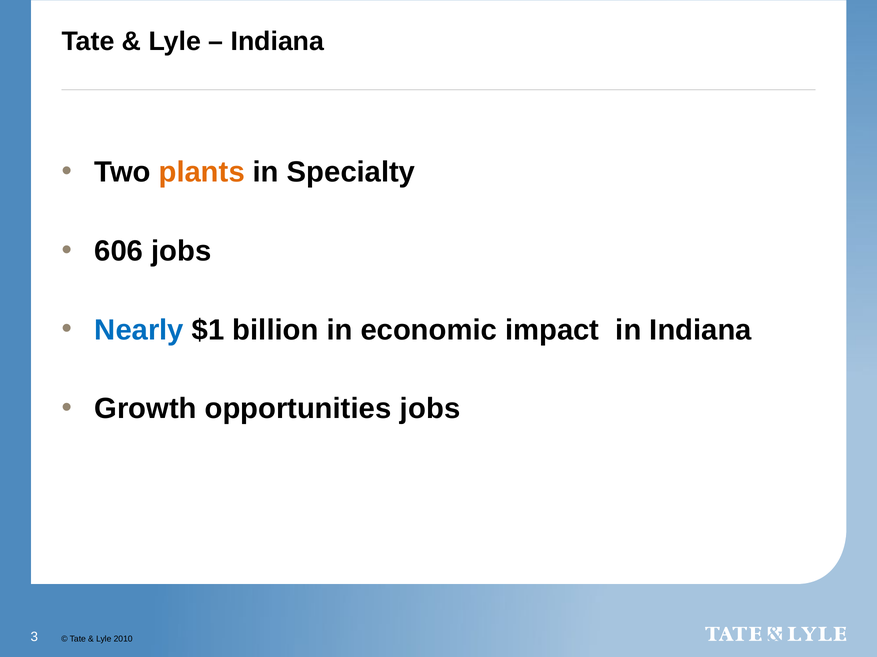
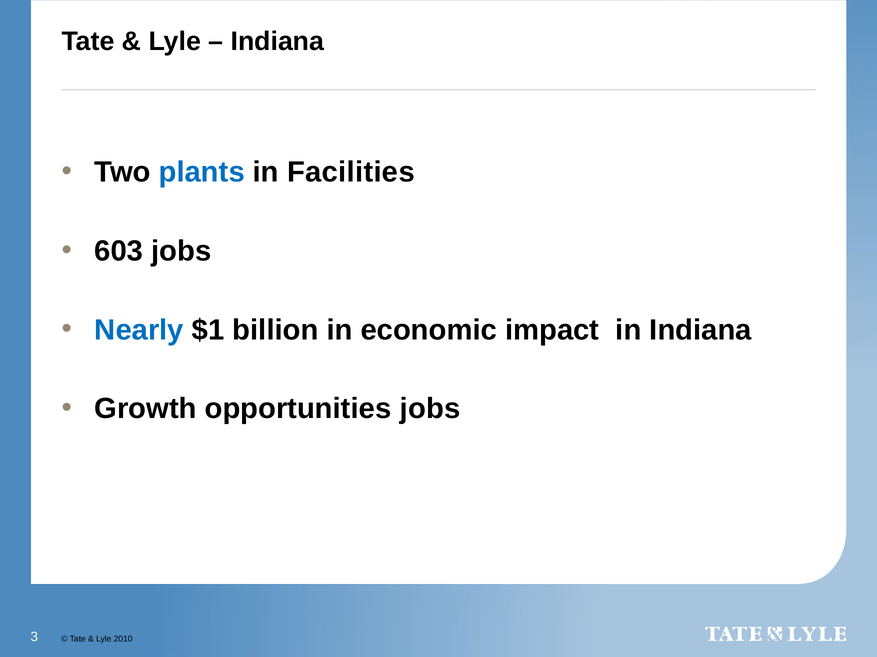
plants colour: orange -> blue (202, 172)
Specialty: Specialty -> Facilities (351, 172)
606: 606 -> 603 (119, 251)
